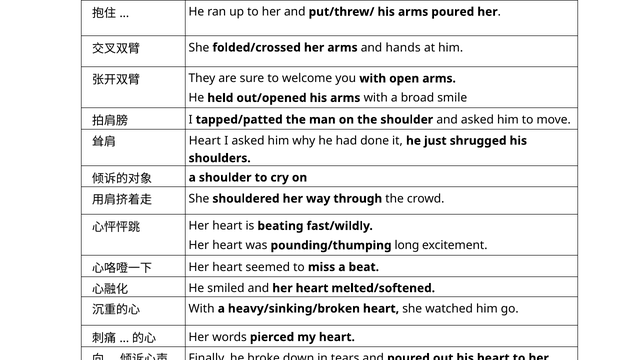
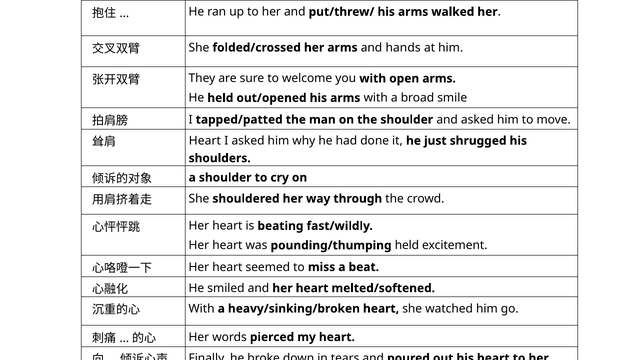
arms poured: poured -> walked (453, 12)
pounding/thumping long: long -> held (407, 245)
